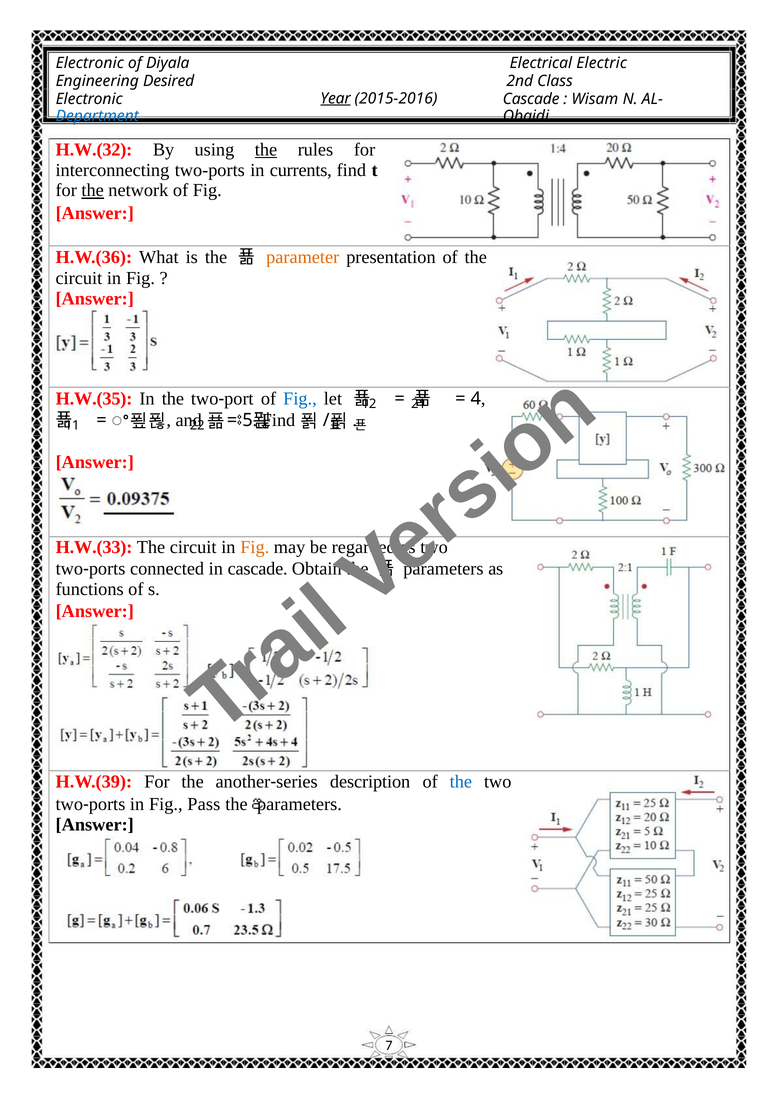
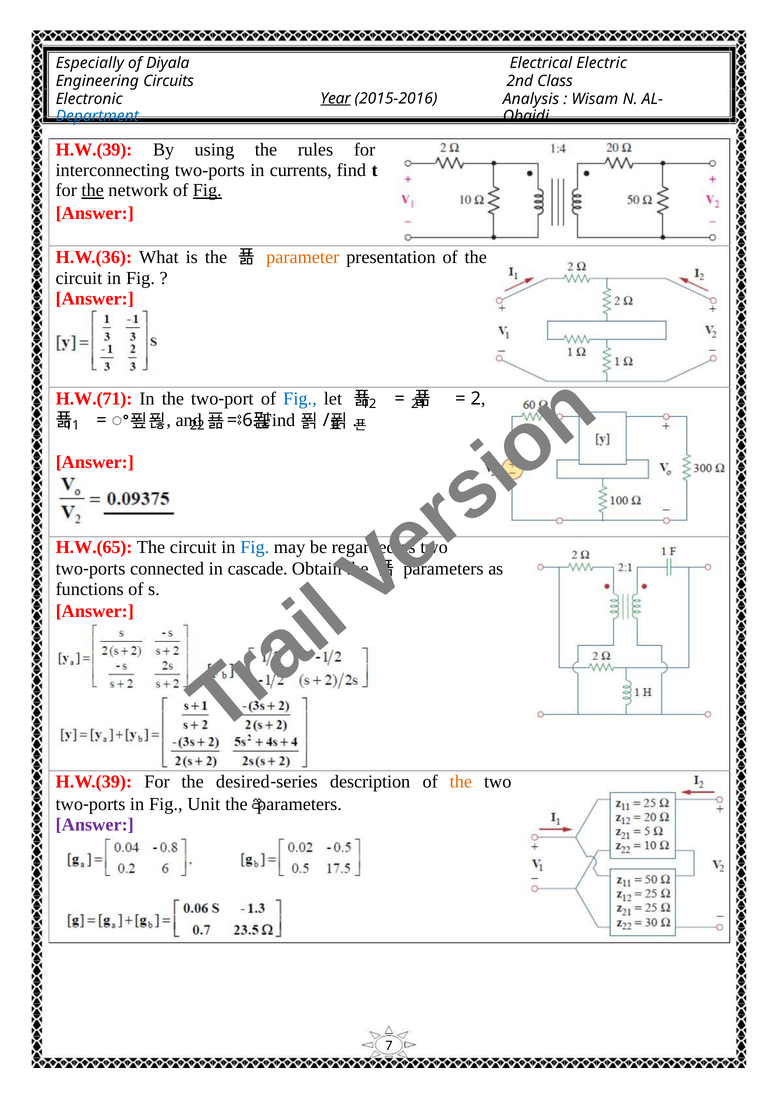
Electronic: Electronic -> Especially (90, 63)
Desired: Desired -> Circuits (169, 81)
Cascade: Cascade -> Analysis (531, 99)
H.W.(32: H.W.(32 -> H.W.(39 (94, 150)
the underline: present -> none (266, 150)
Fig underline: none -> present (207, 190)
H.W.(35: H.W.(35 -> H.W.(71 (94, 398)
4: 4 -> 2 (476, 398)
5: 5 -> 6 (248, 420)
H.W.(33: H.W.(33 -> H.W.(65 (94, 547)
Fig colour: orange -> blue (255, 547)
another: another -> desired (243, 781)
the colour: blue -> orange (461, 781)
Pass: Pass -> Unit (204, 803)
Answer colour: black -> purple (95, 824)
